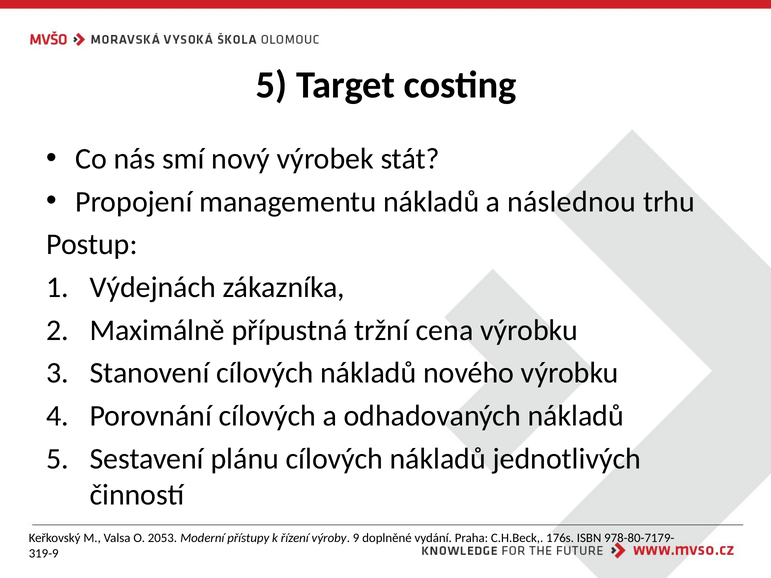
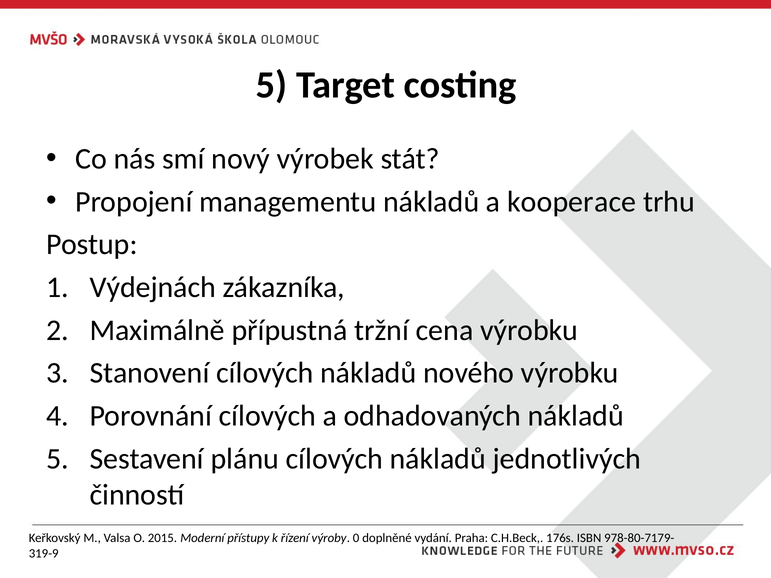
následnou: následnou -> kooperace (572, 202)
2053: 2053 -> 2015 (162, 538)
9: 9 -> 0 (356, 538)
